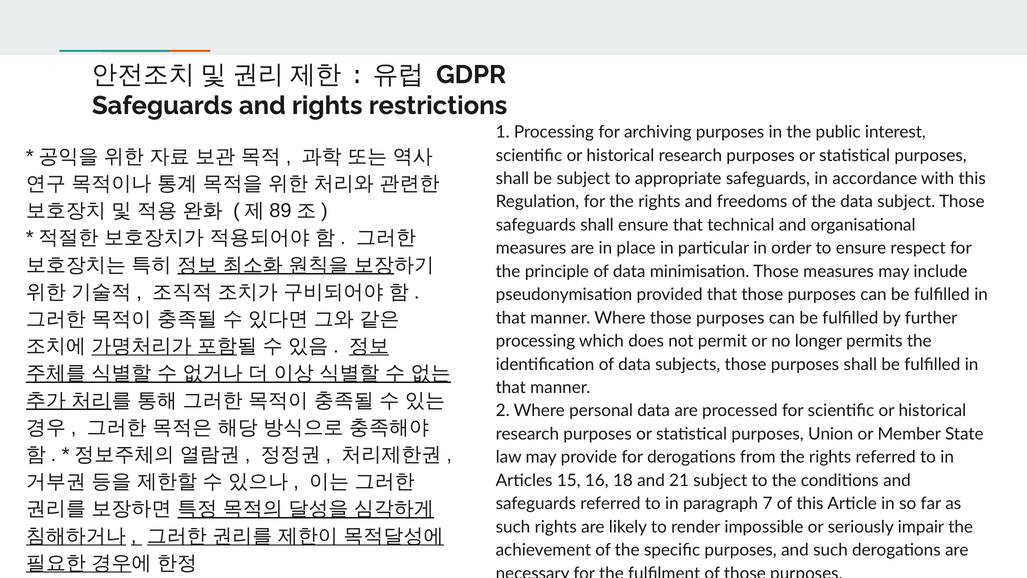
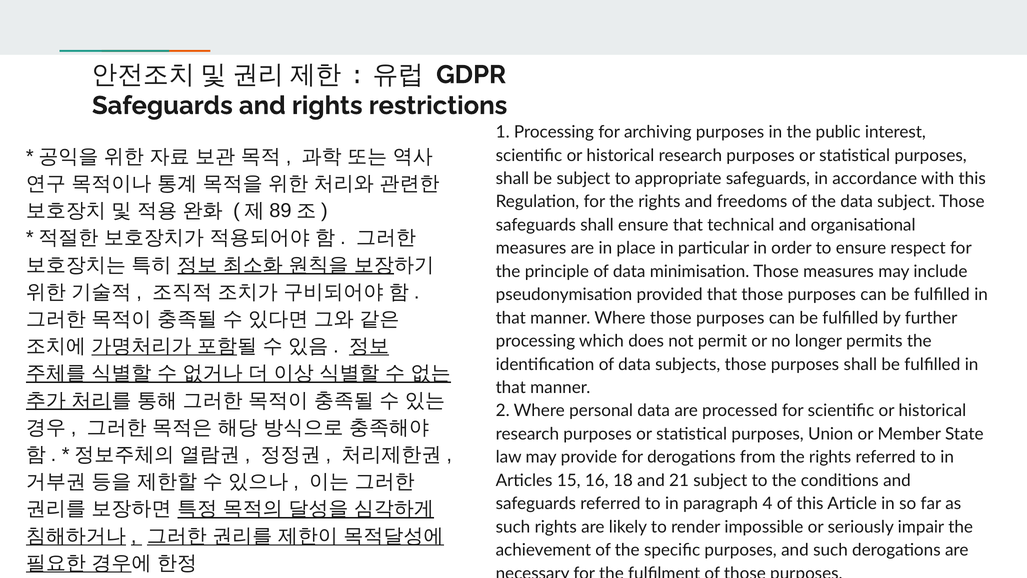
7: 7 -> 4 (768, 503)
